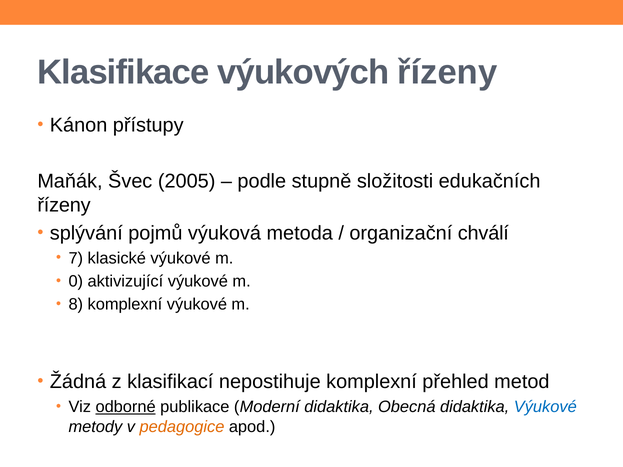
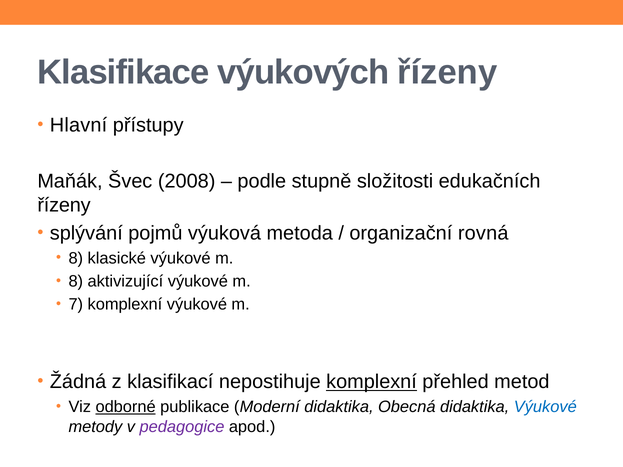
Kánon: Kánon -> Hlavní (78, 125)
2005: 2005 -> 2008 (187, 181)
chválí: chválí -> rovná (483, 233)
7: 7 -> 8 (76, 258)
0: 0 -> 8 (76, 282)
8: 8 -> 7 (76, 305)
komplexní underline: none -> present (372, 382)
pedagogice colour: orange -> purple (182, 427)
